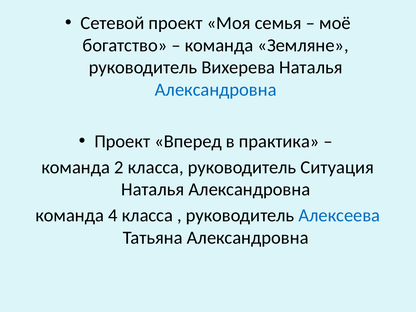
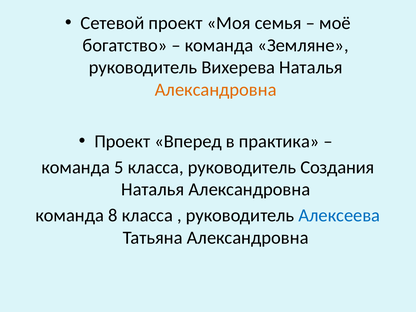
Александровна colour: blue -> orange (216, 90)
2: 2 -> 5 (119, 167)
Ситуация: Ситуация -> Создания (337, 167)
4: 4 -> 8 (113, 215)
